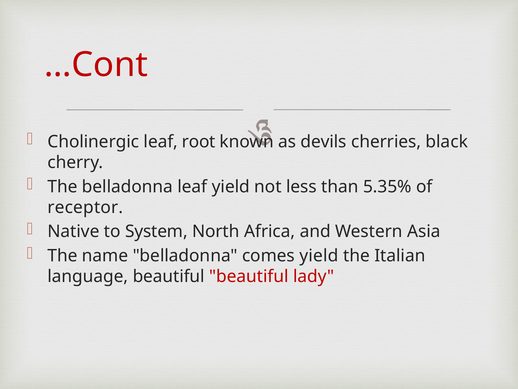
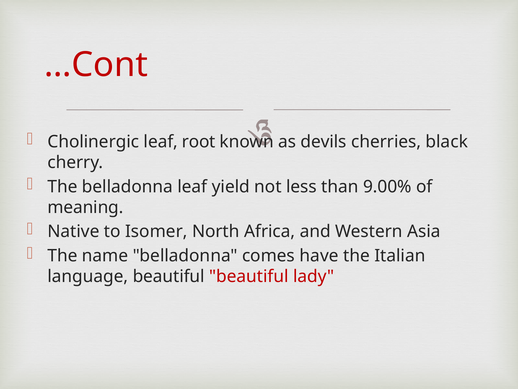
5.35%: 5.35% -> 9.00% (387, 186)
receptor: receptor -> meaning (85, 207)
System: System -> Isomer (156, 231)
comes yield: yield -> have (319, 255)
